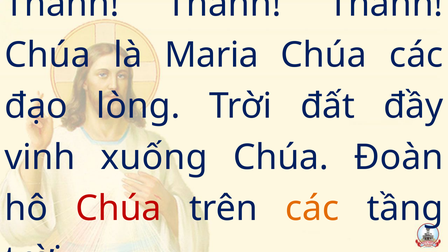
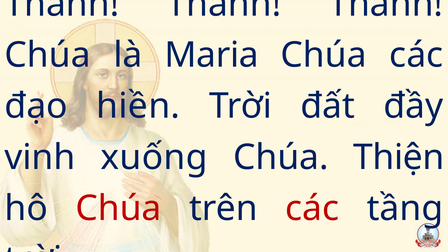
lòng: lòng -> hiền (138, 106)
Đoàn: Đoàn -> Thiện (399, 157)
các colour: orange -> red (312, 208)
